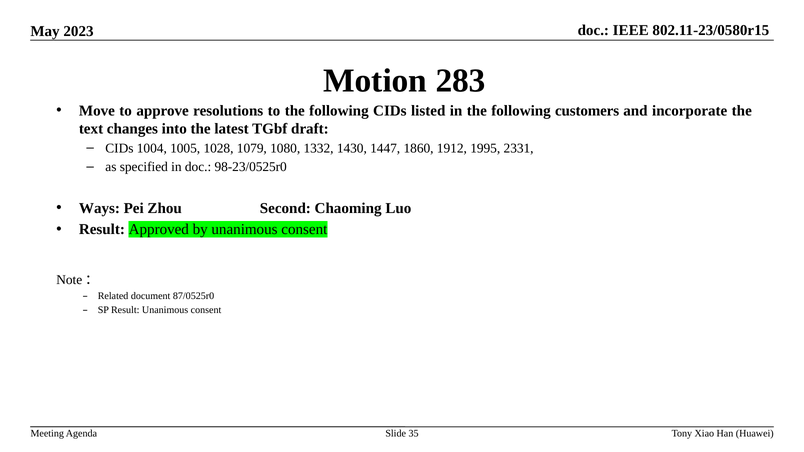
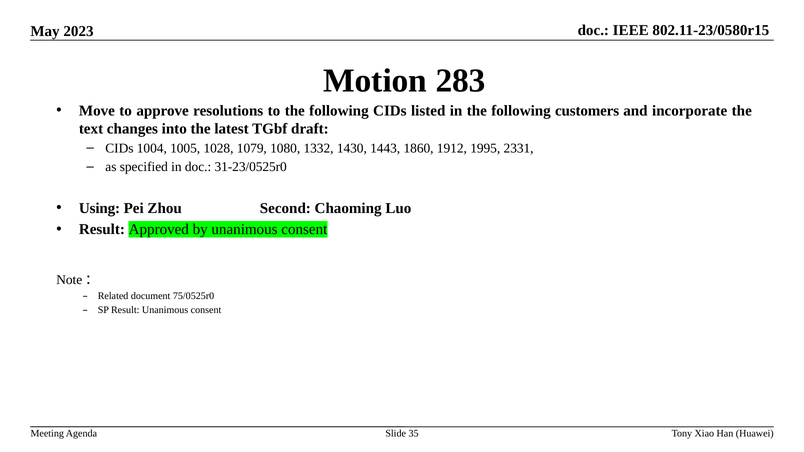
1447: 1447 -> 1443 (385, 148)
98-23/0525r0: 98-23/0525r0 -> 31-23/0525r0 (251, 167)
Ways: Ways -> Using (100, 208)
87/0525r0: 87/0525r0 -> 75/0525r0 (194, 296)
